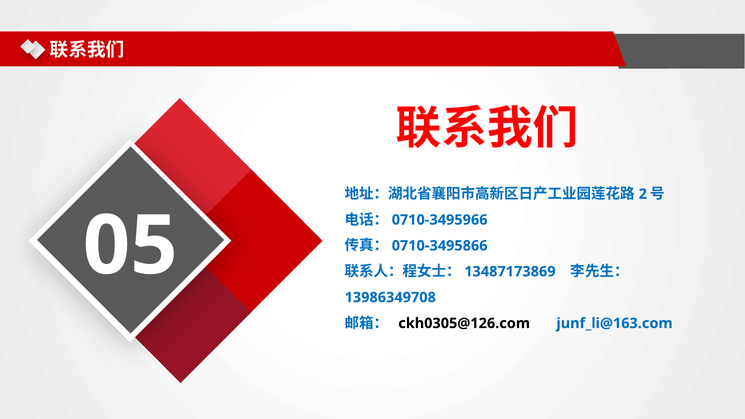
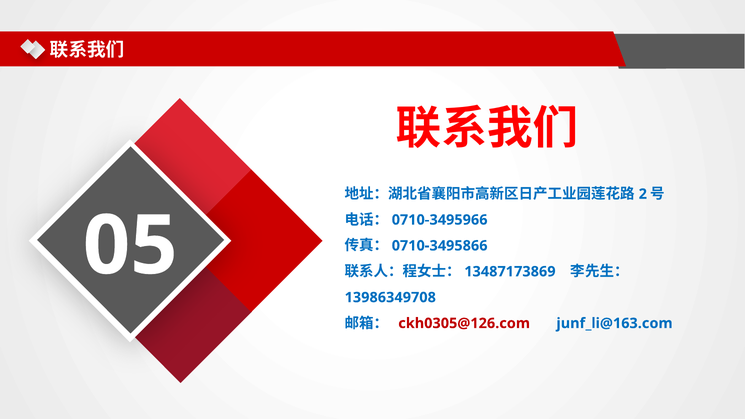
ckh0305@126.com colour: black -> red (464, 323)
